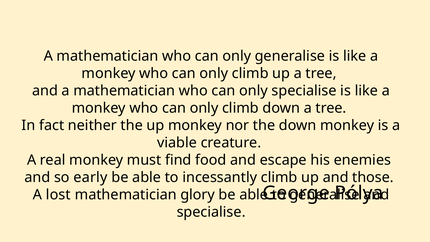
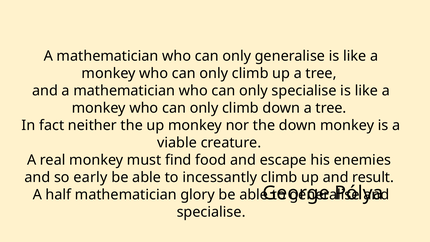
those: those -> result (373, 177)
lost: lost -> half (58, 195)
